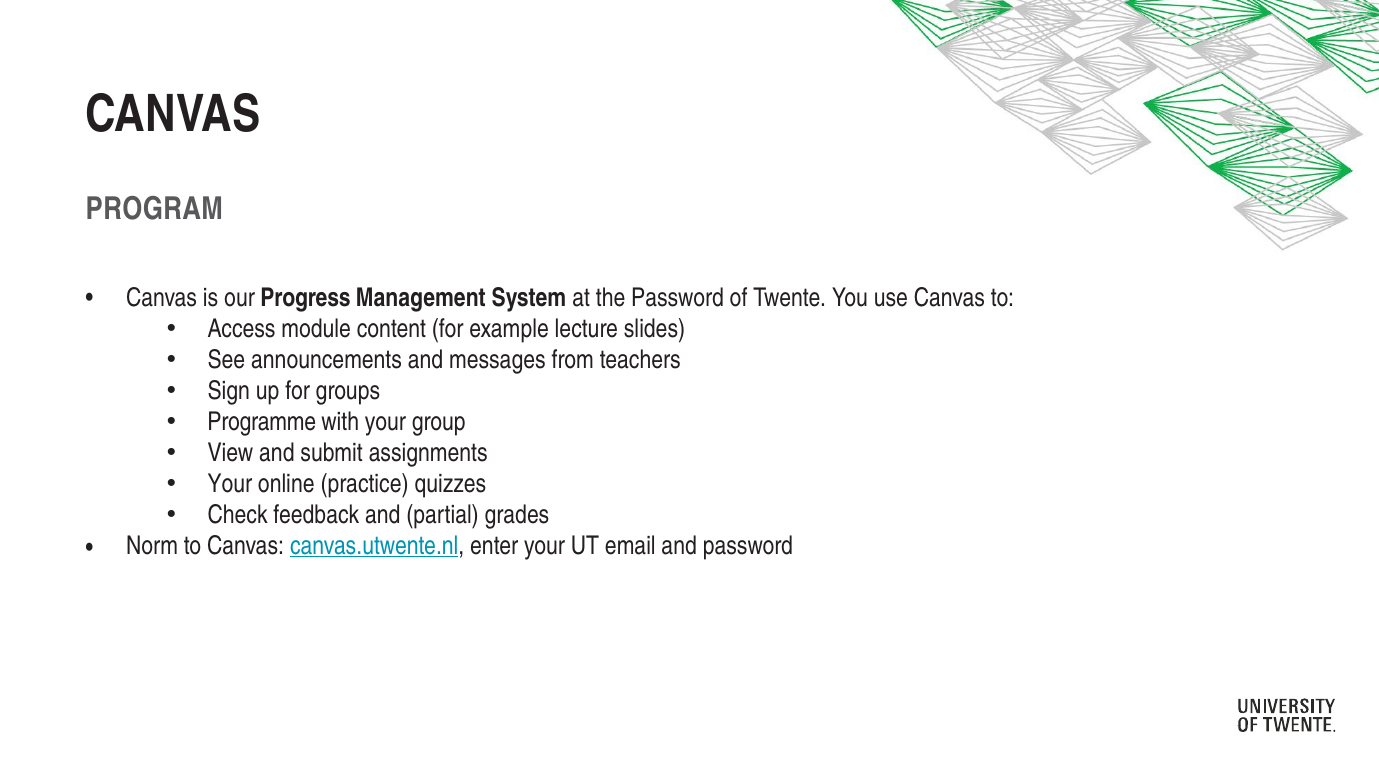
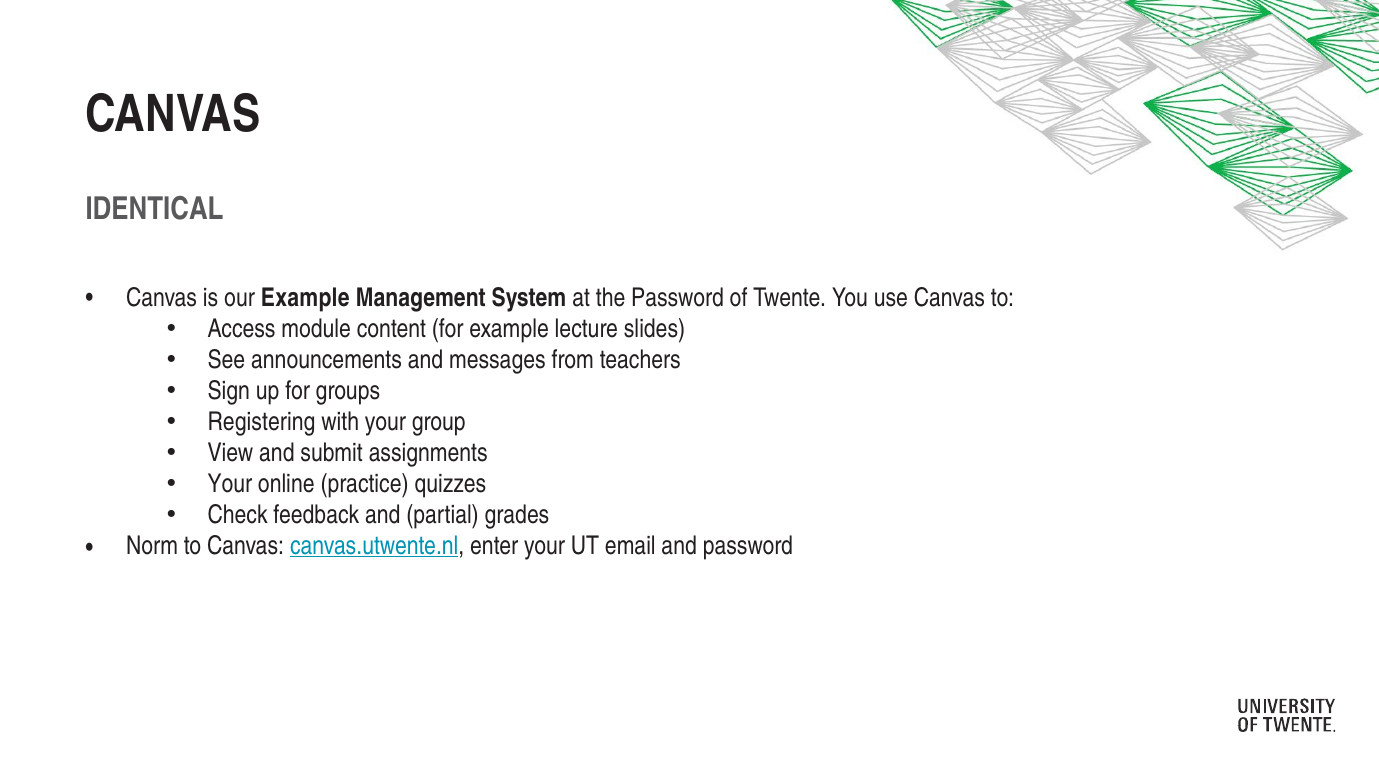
PROGRAM: PROGRAM -> IDENTICAL (155, 209)
our Progress: Progress -> Example (305, 298)
Programme: Programme -> Registering (262, 422)
